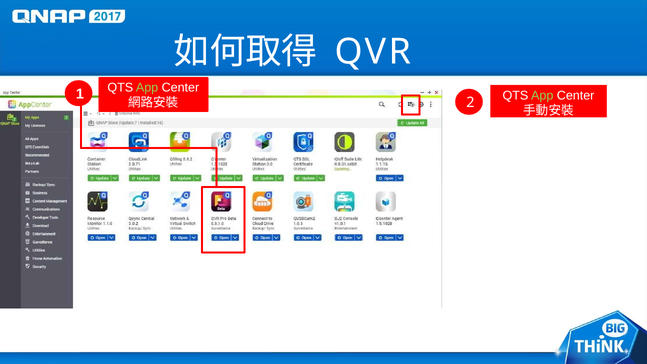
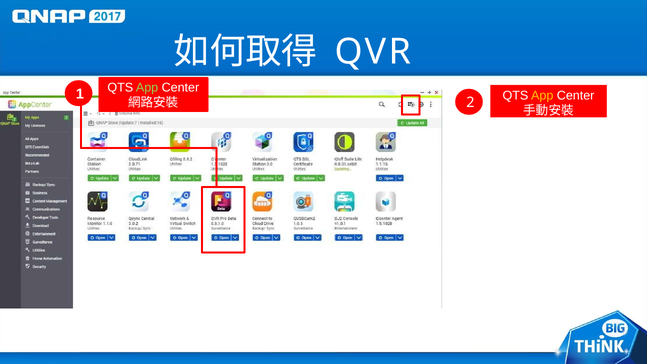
App colour: light green -> yellow (542, 96)
